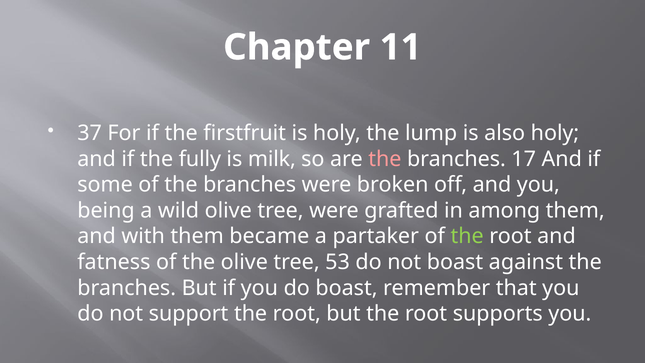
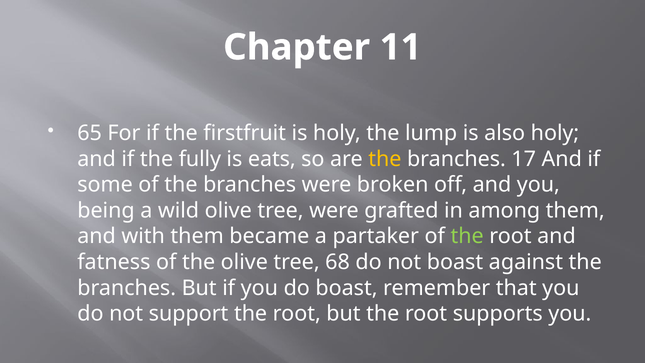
37: 37 -> 65 (90, 133)
milk: milk -> eats (272, 159)
the colour: pink -> yellow (385, 159)
53: 53 -> 68 (338, 262)
